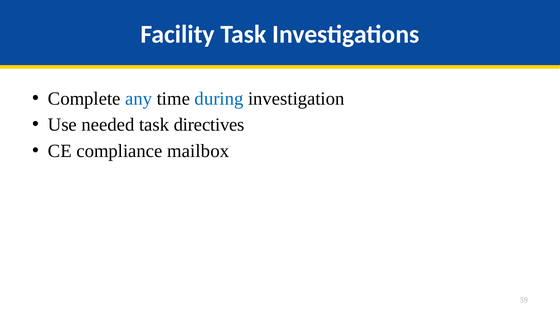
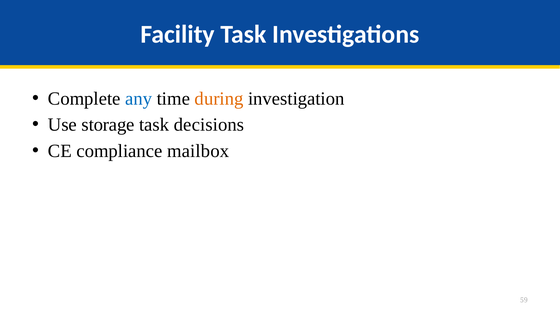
during colour: blue -> orange (219, 99)
needed: needed -> storage (108, 125)
directives: directives -> decisions (209, 125)
